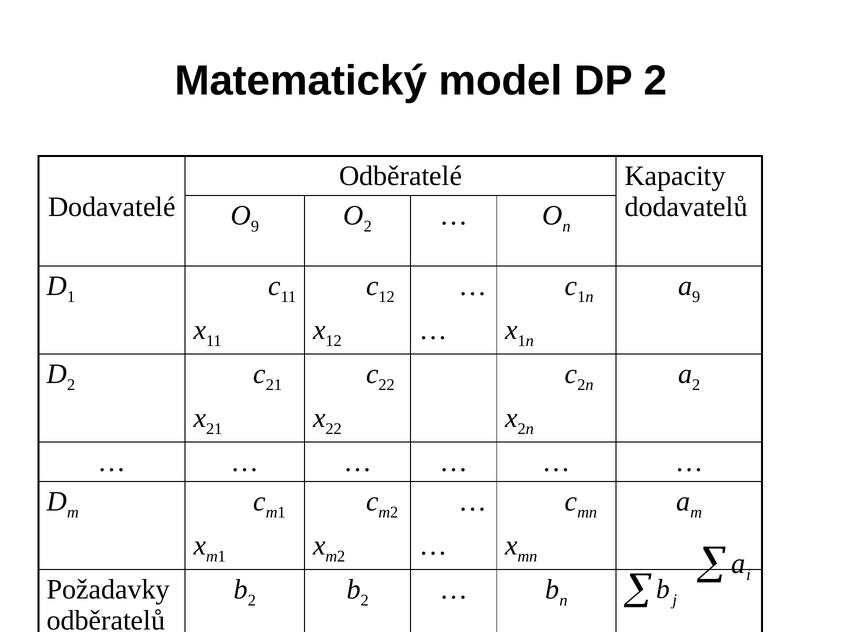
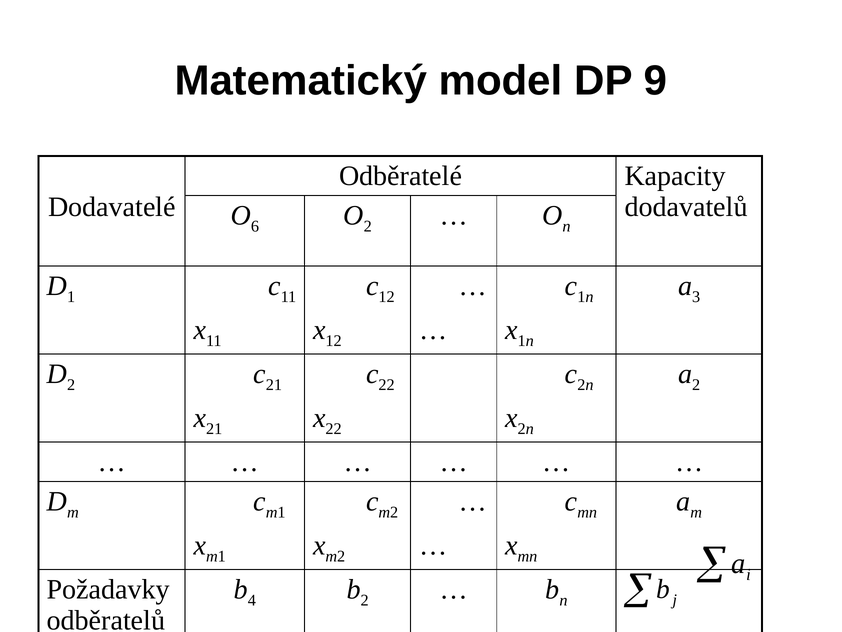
DP 2: 2 -> 9 (655, 81)
9: 9 -> 6 (255, 226)
9: 9 -> 3 (696, 297)
2: 2 -> 4 (252, 600)
